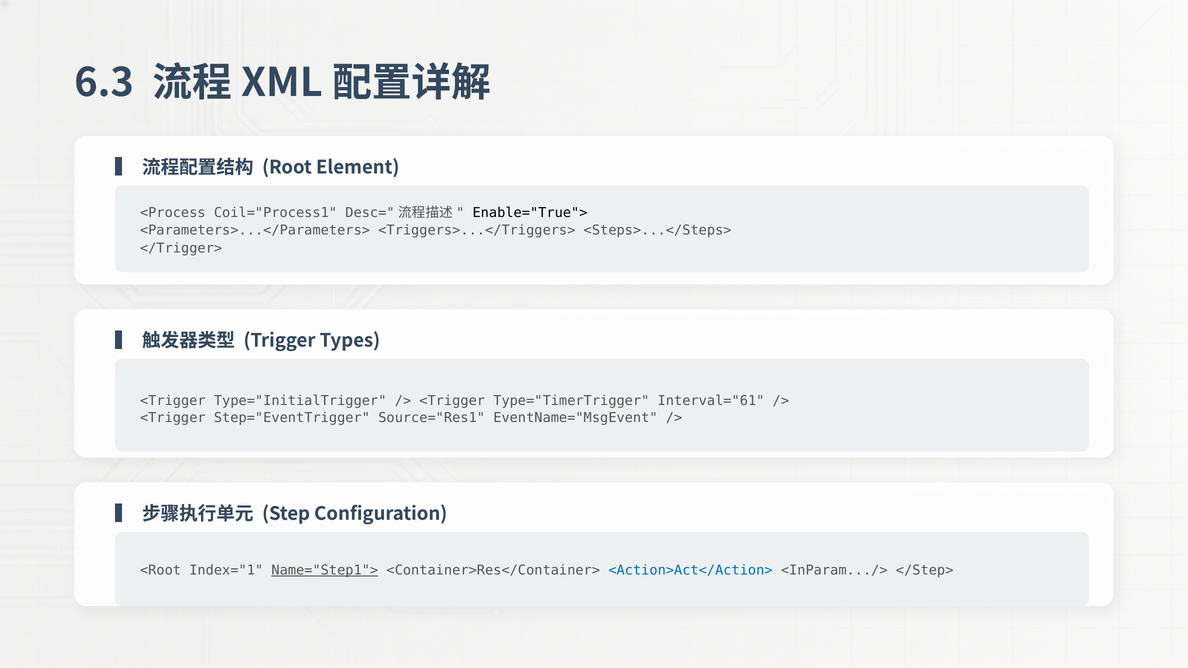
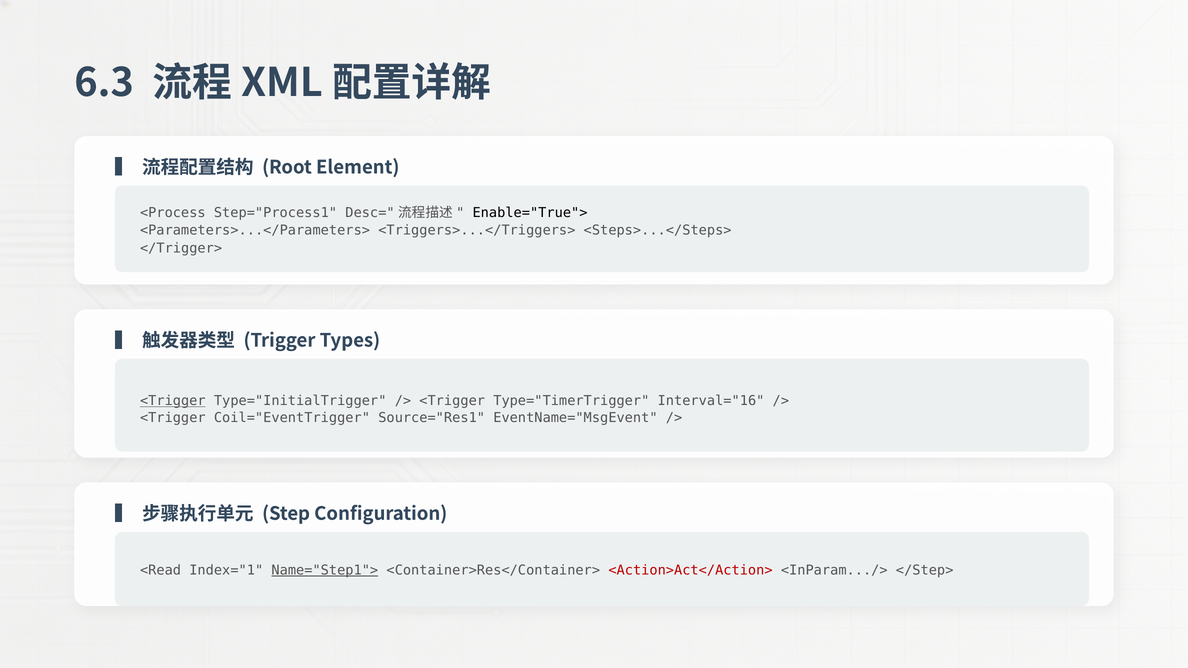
Coil="Process1: Coil="Process1 -> Step="Process1 (275, 213)
<Trigger underline: none -> present (173, 401)
Interval="61: Interval="61 -> Interval="16 (711, 401)
Step="EventTrigger: Step="EventTrigger -> Coil="EventTrigger (292, 418)
<Root: <Root -> <Read (161, 570)
<Action>Act</Action> colour: blue -> red (690, 570)
